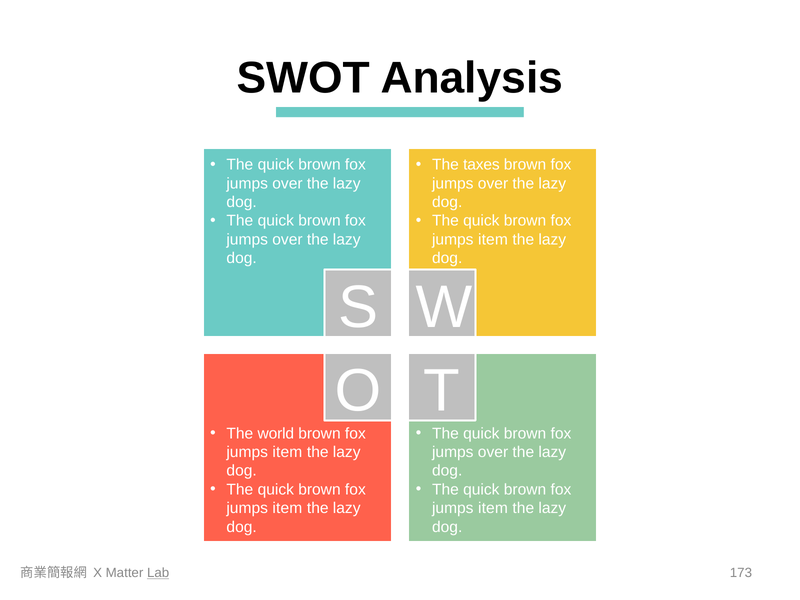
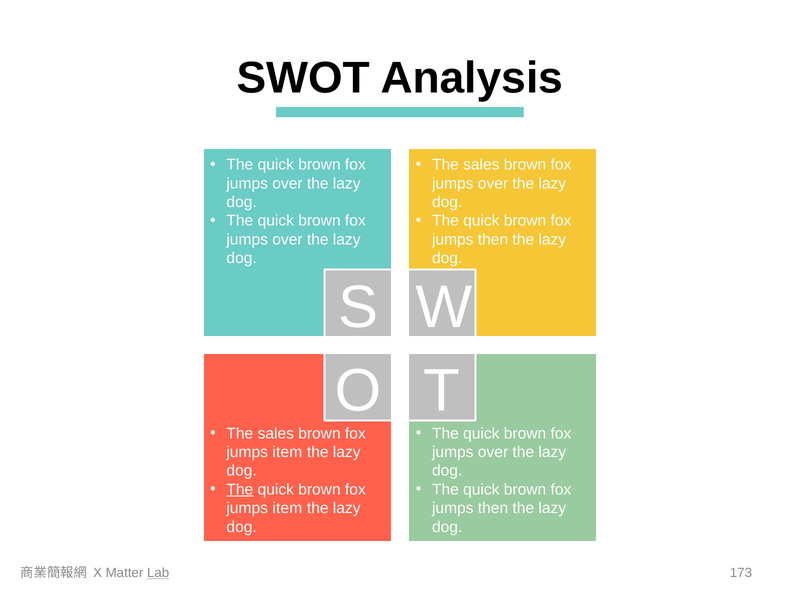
taxes: taxes -> sales (481, 165)
item: item -> then (493, 239)
world: world -> sales (276, 433)
The underline: none -> present (240, 490)
item: item -> then (493, 508)
